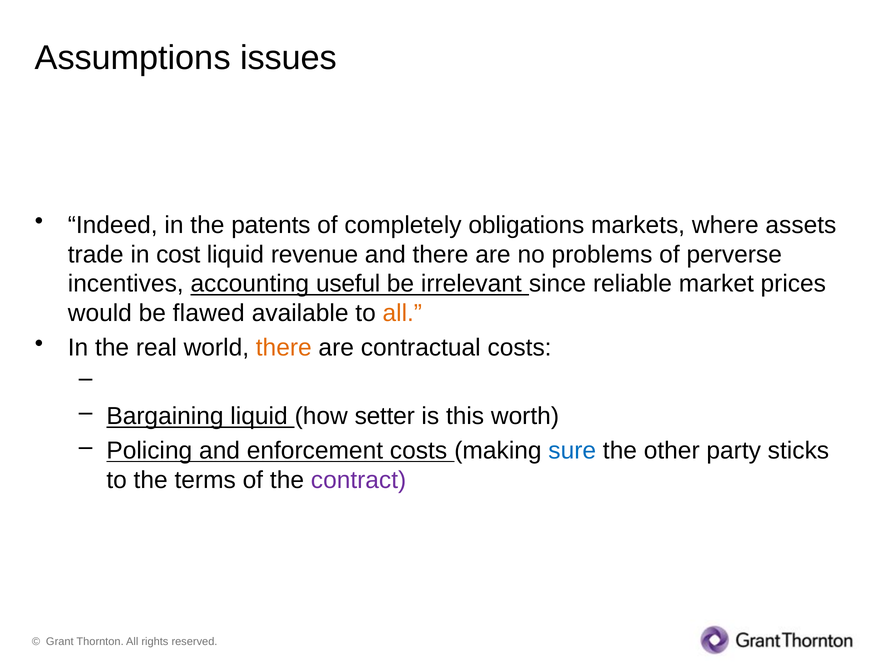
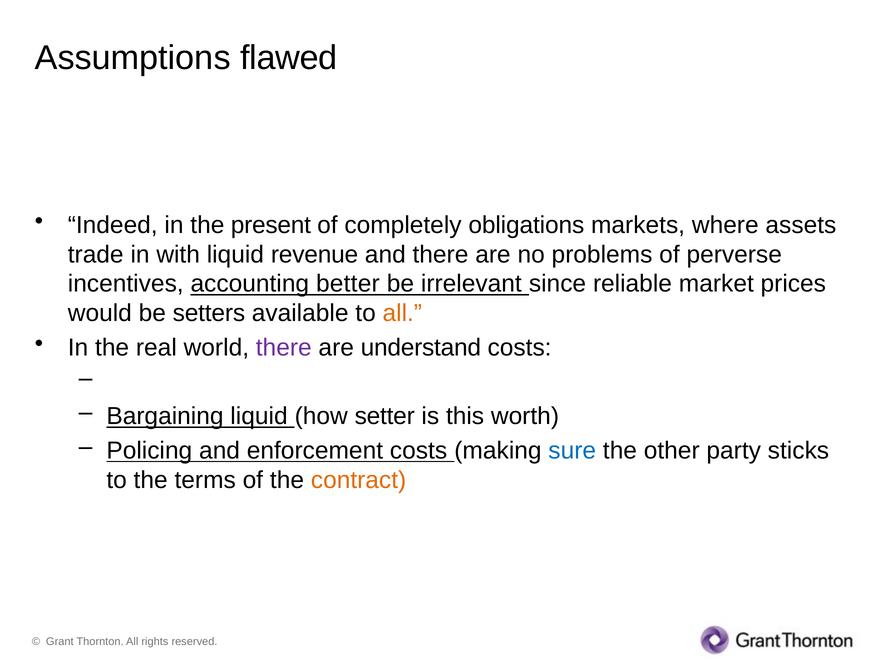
issues: issues -> flawed (289, 58)
patents: patents -> present (271, 225)
cost: cost -> with (178, 254)
useful: useful -> better (348, 284)
flawed: flawed -> setters (209, 313)
there colour: orange -> purple (284, 347)
contractual: contractual -> understand (421, 347)
contract colour: purple -> orange (359, 480)
